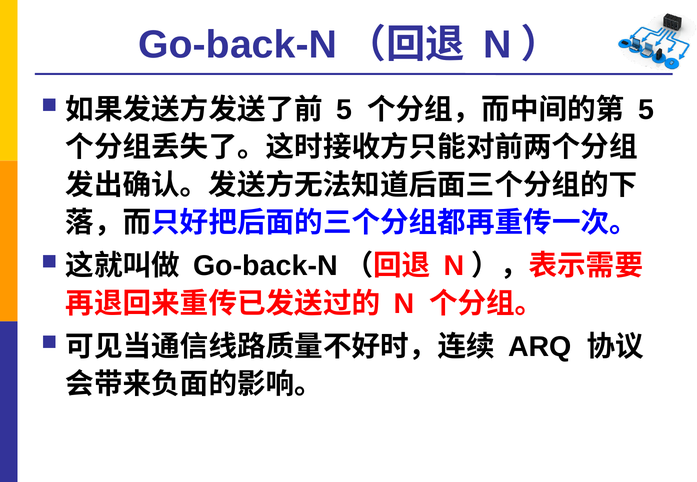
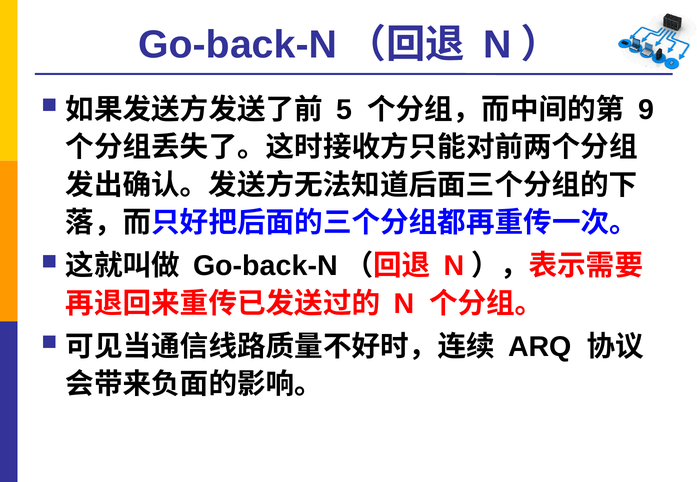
5: 5 -> 9 (646, 110)
